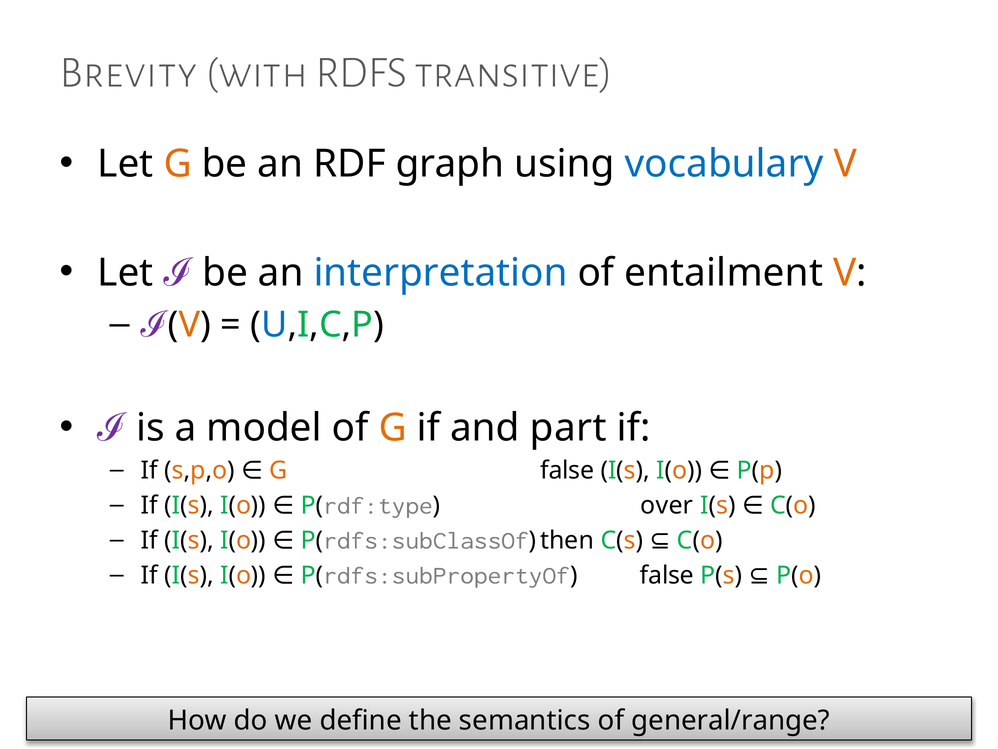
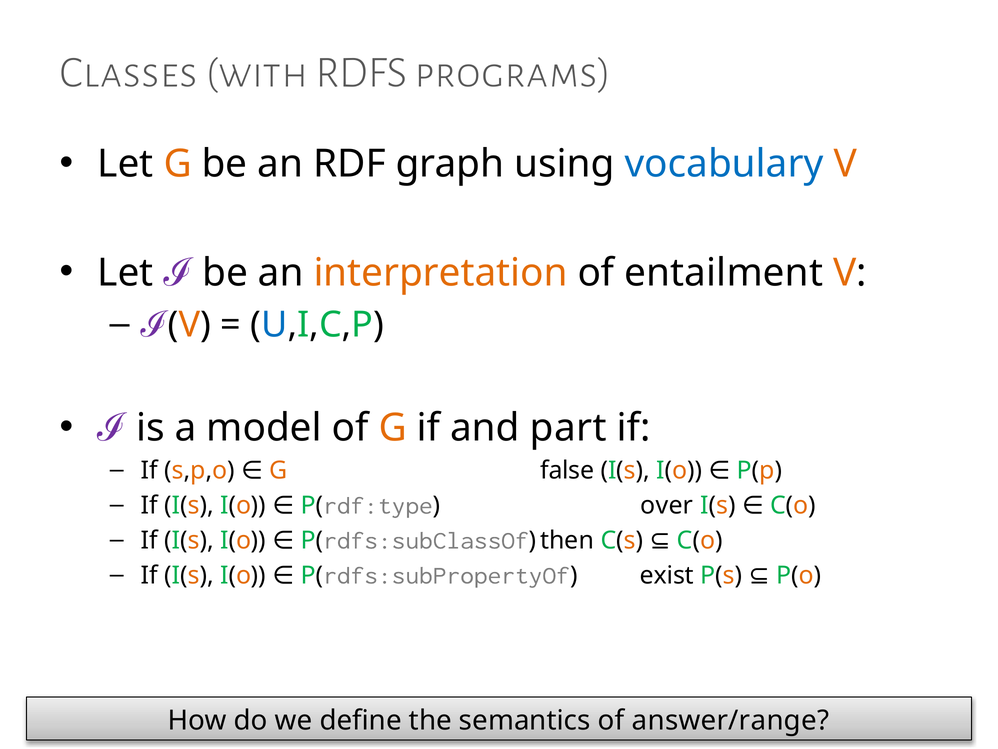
Brevity: Brevity -> Classes (129, 72)
transitive: transitive -> programs (513, 72)
interpretation colour: blue -> orange (441, 273)
P(rdfs:subPropertyOf false: false -> exist (667, 575)
general/range: general/range -> answer/range (731, 720)
